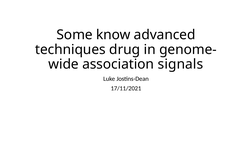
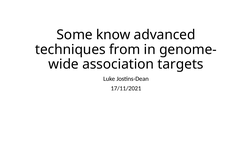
drug: drug -> from (125, 49)
signals: signals -> targets (181, 64)
